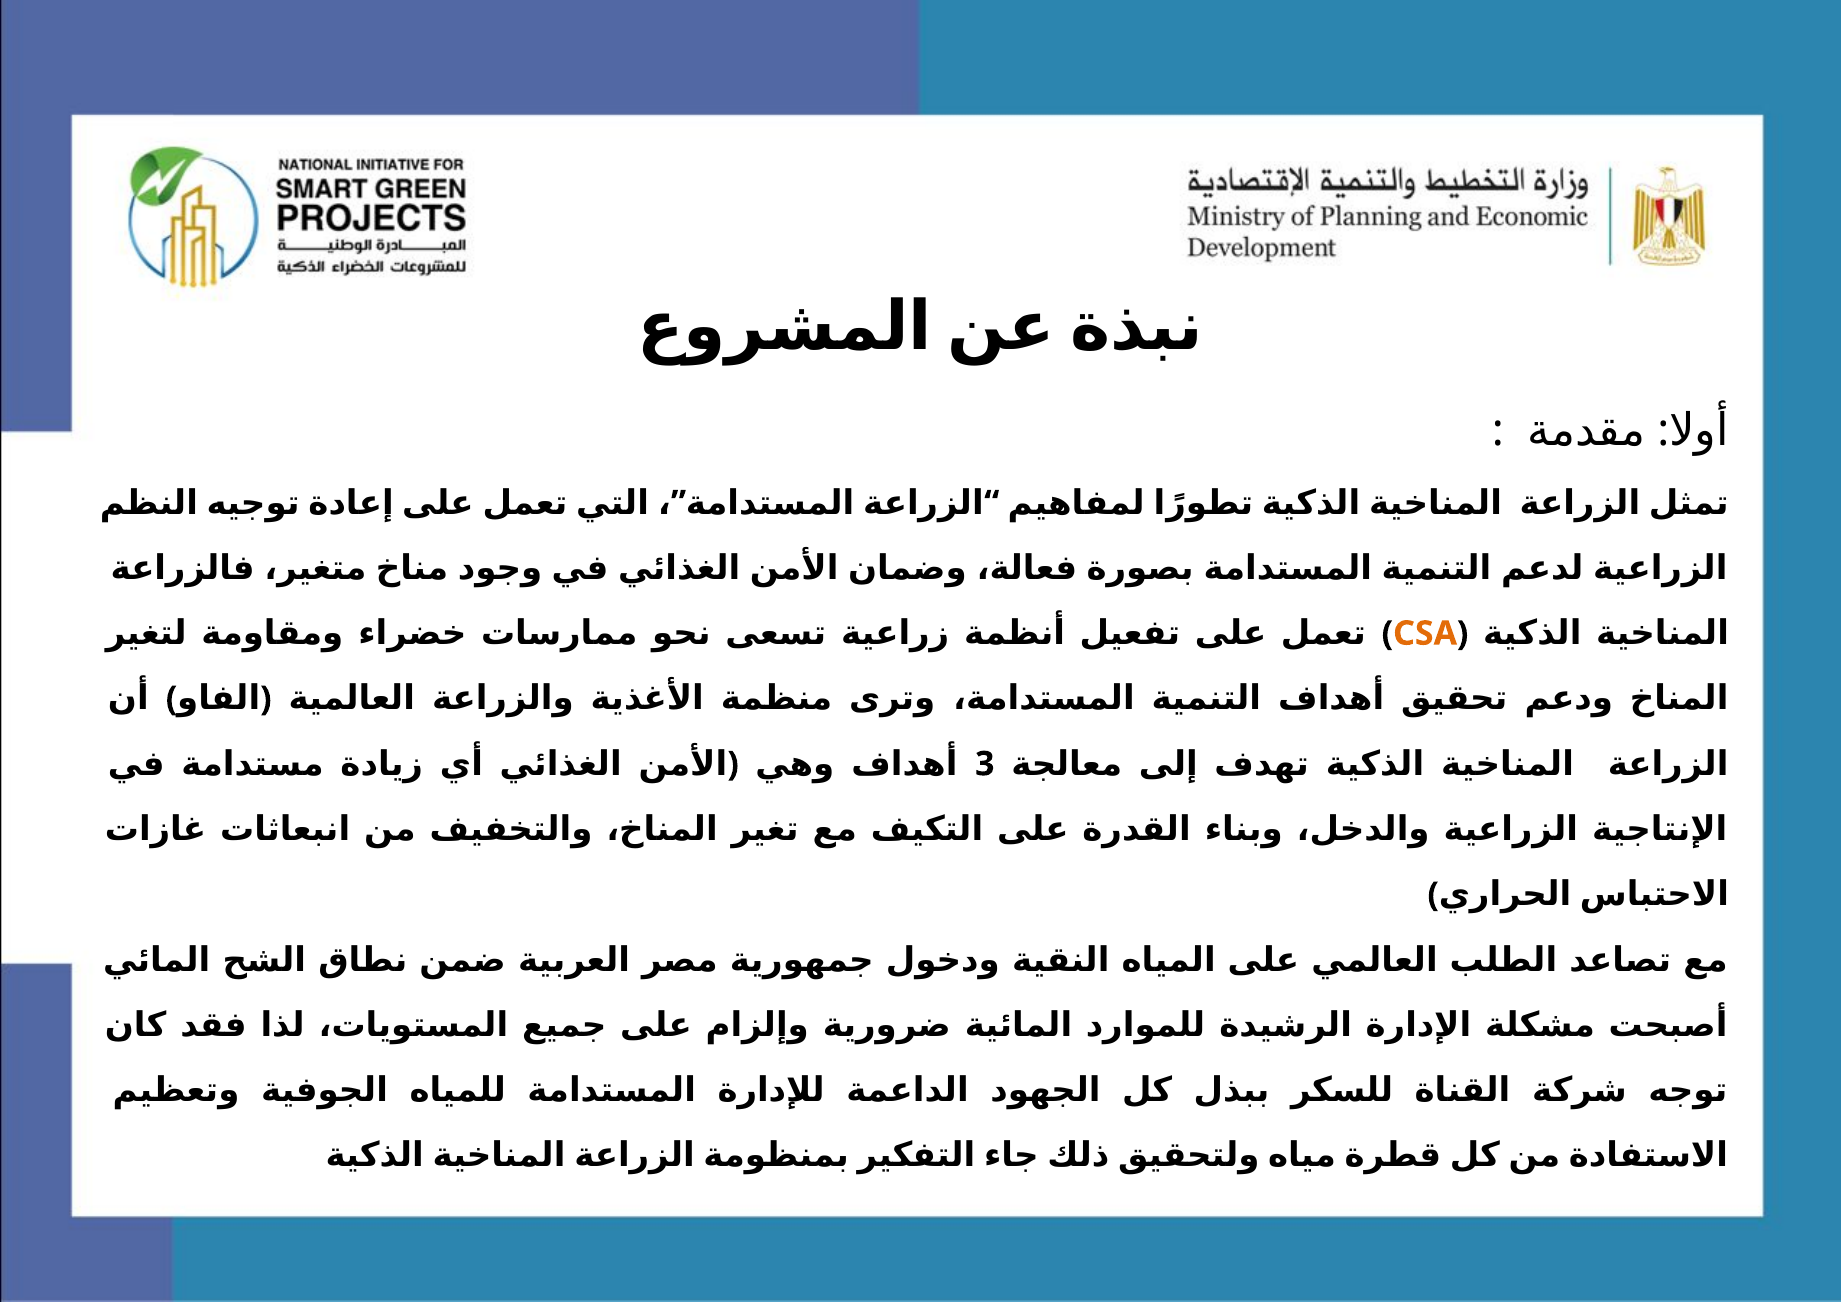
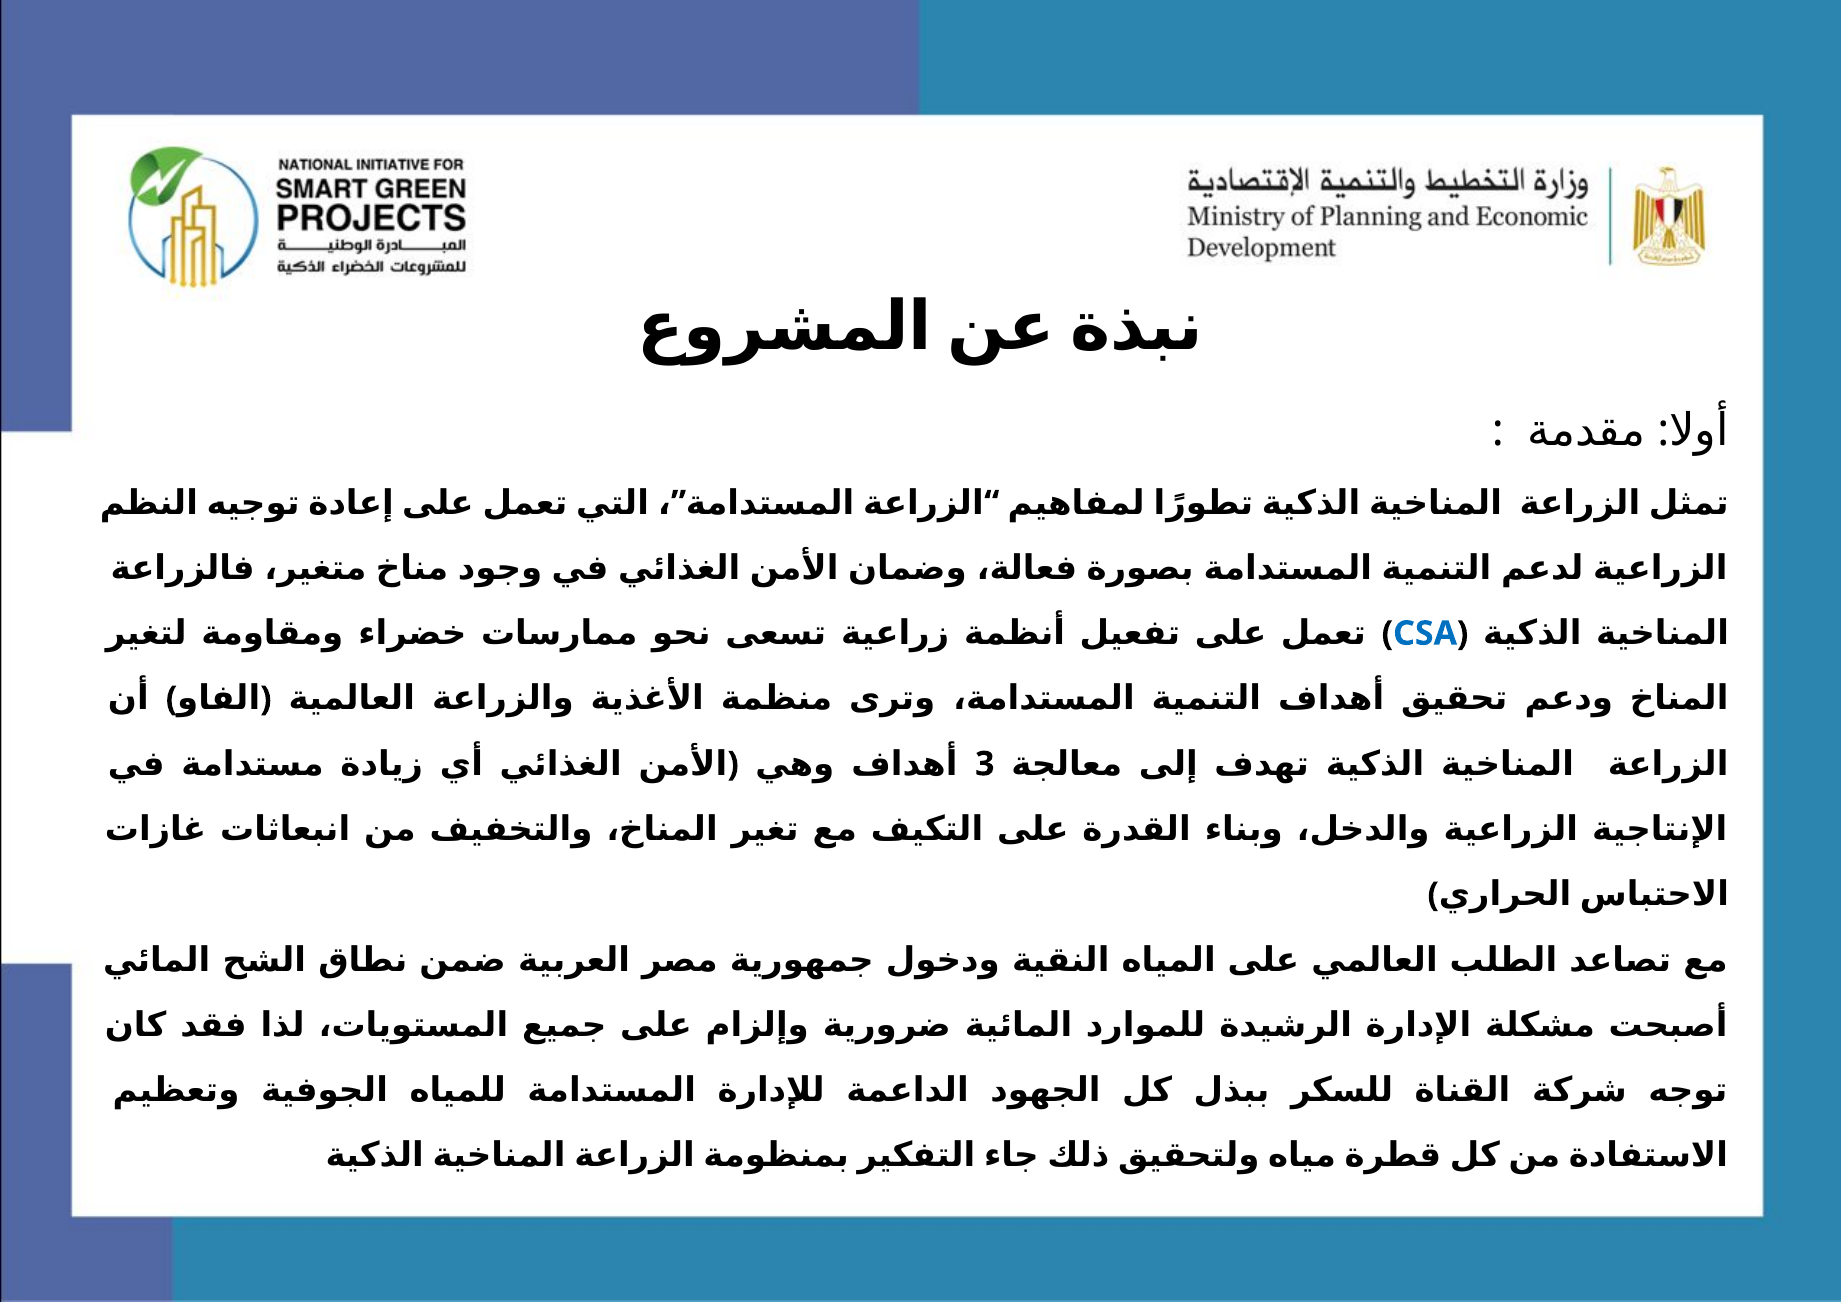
CSA colour: orange -> blue (1425, 633)
